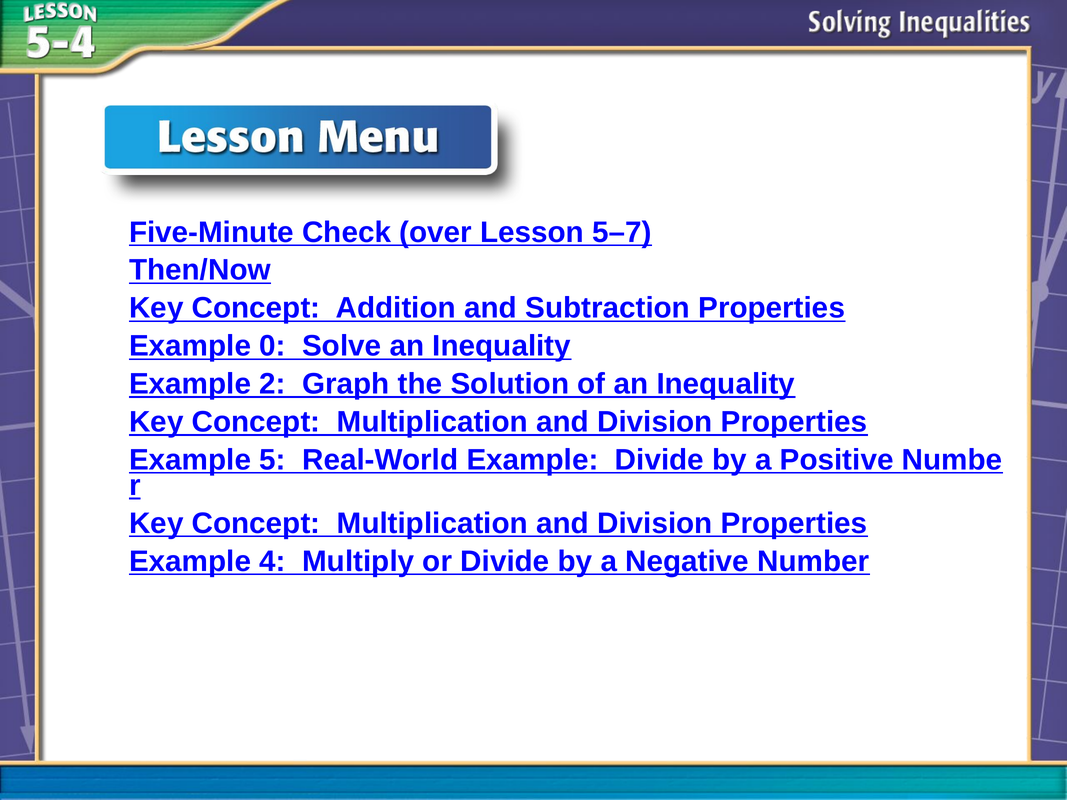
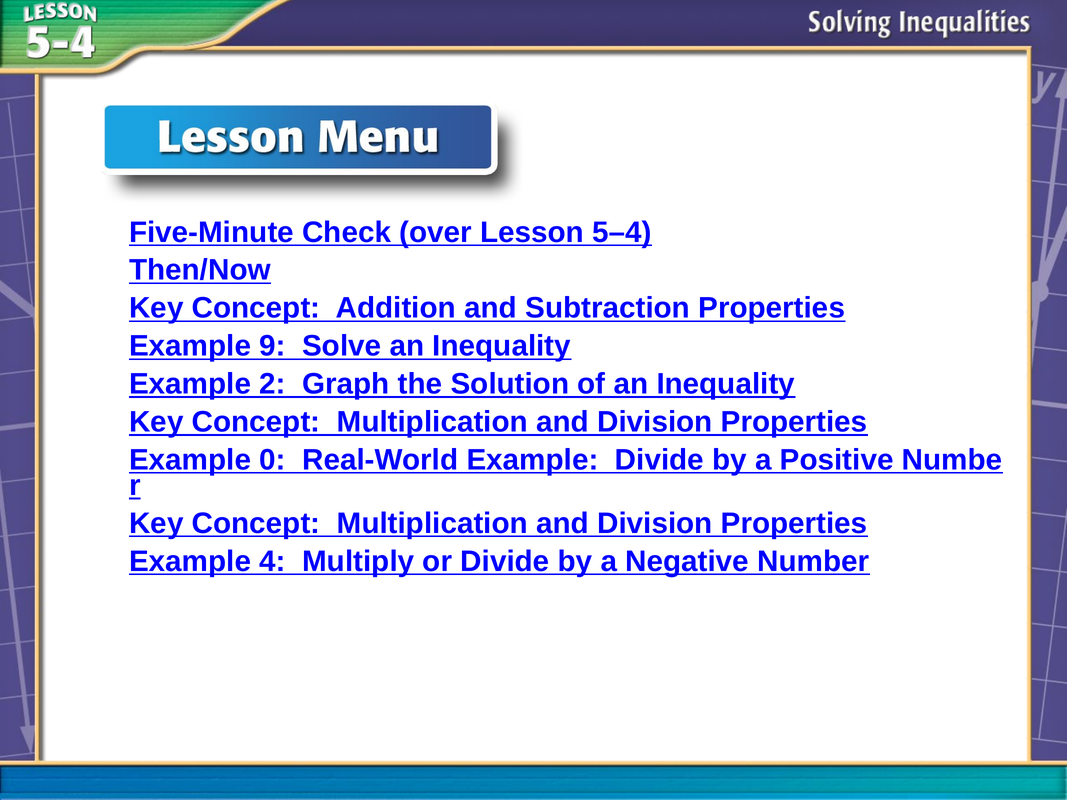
5–7: 5–7 -> 5–4 (622, 232)
0: 0 -> 9 (273, 346)
5: 5 -> 0 (273, 460)
